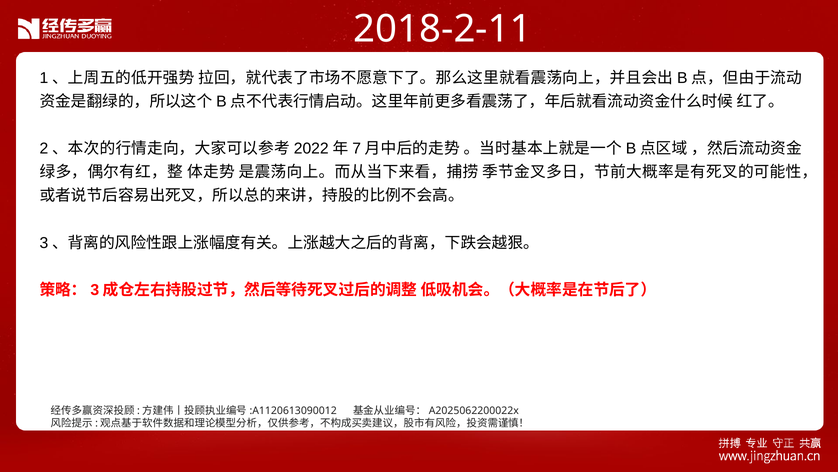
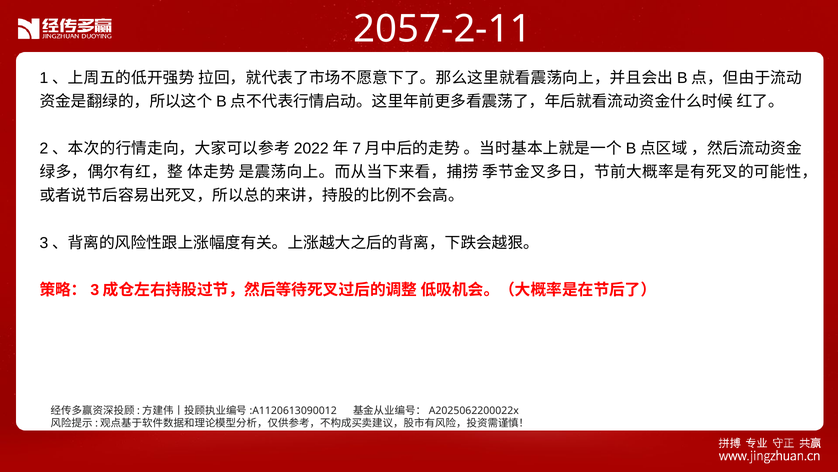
2018-2-11: 2018-2-11 -> 2057-2-11 (443, 29)
